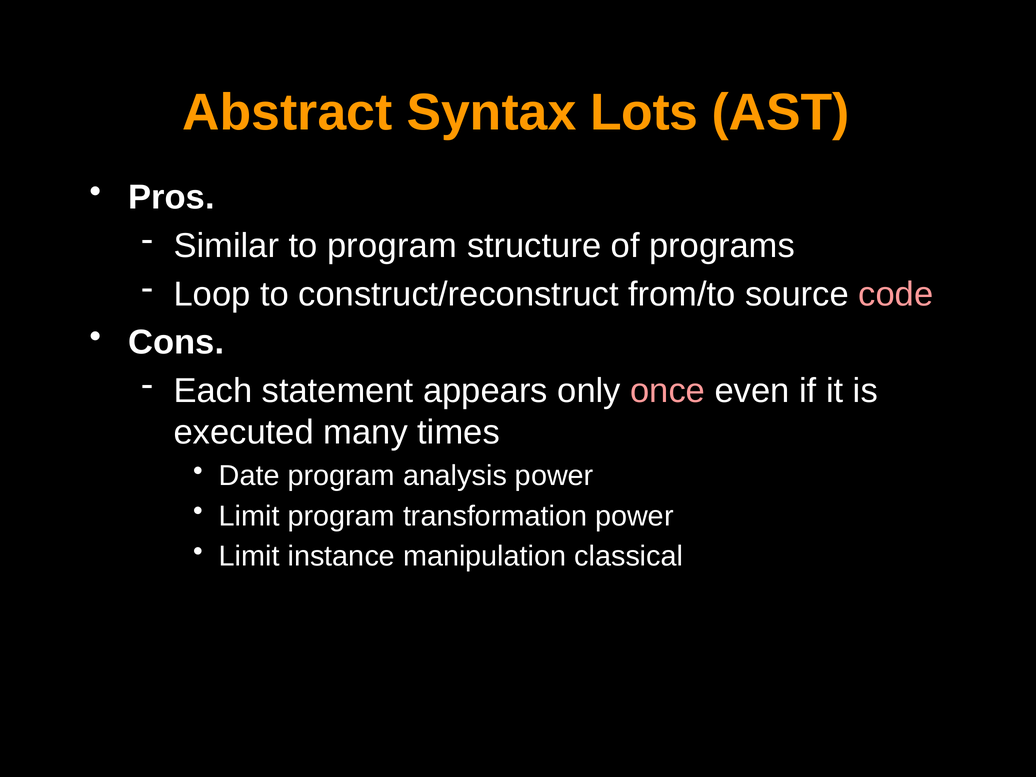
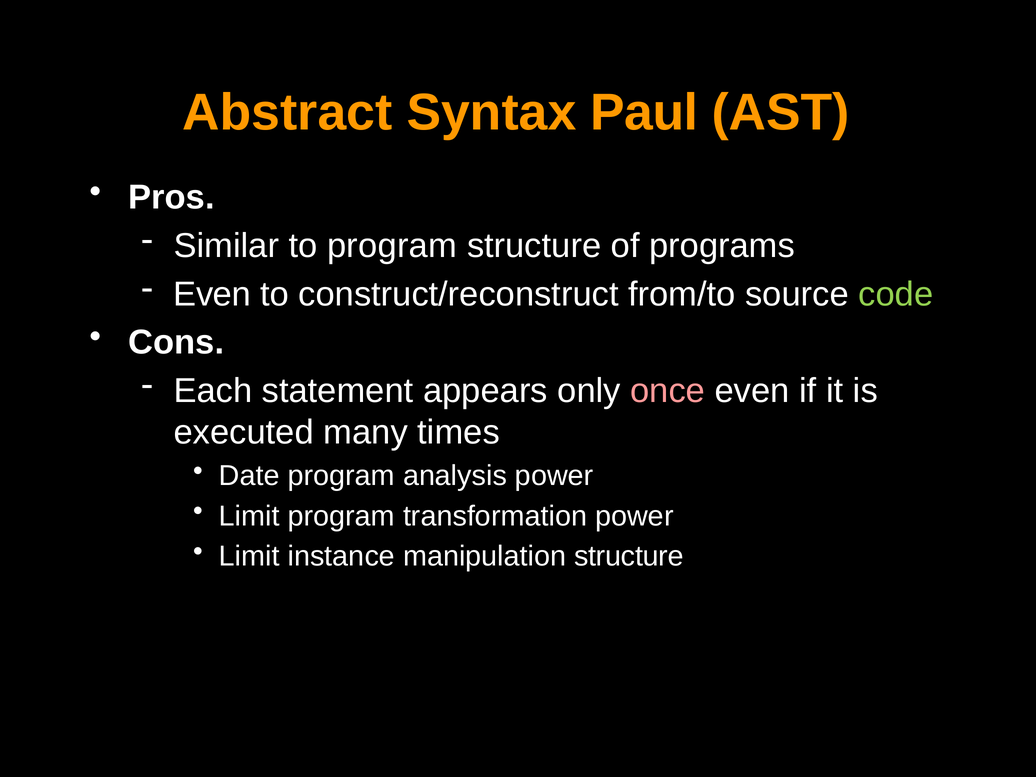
Lots: Lots -> Paul (644, 112)
Loop: Loop -> Even (212, 294)
code colour: pink -> light green (896, 294)
manipulation classical: classical -> structure (629, 556)
